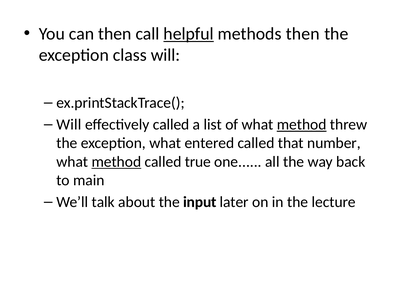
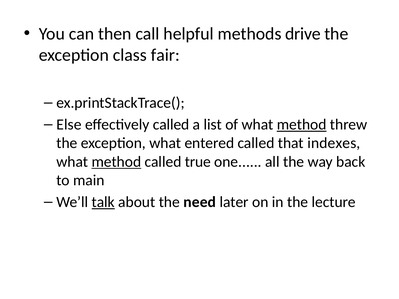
helpful underline: present -> none (189, 34)
methods then: then -> drive (303, 34)
class will: will -> fair (165, 55)
Will: Will -> Else (69, 125)
number: number -> indexes (334, 143)
talk underline: none -> present (103, 202)
input: input -> need (200, 202)
